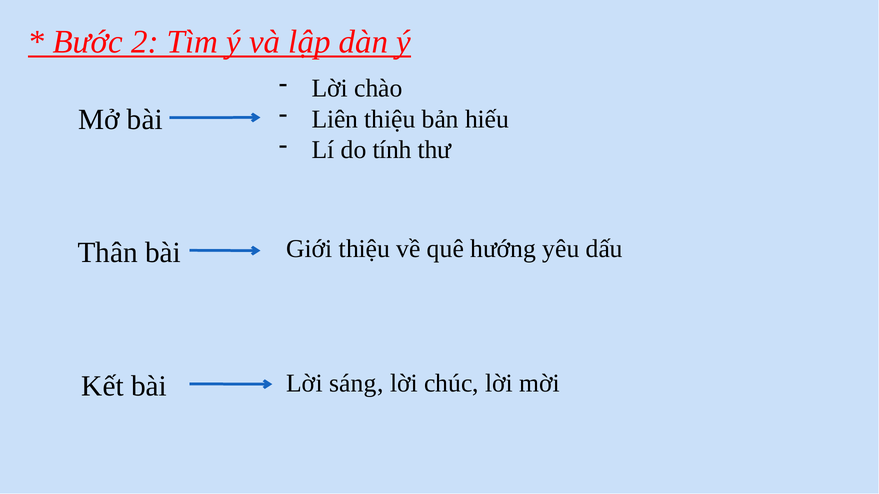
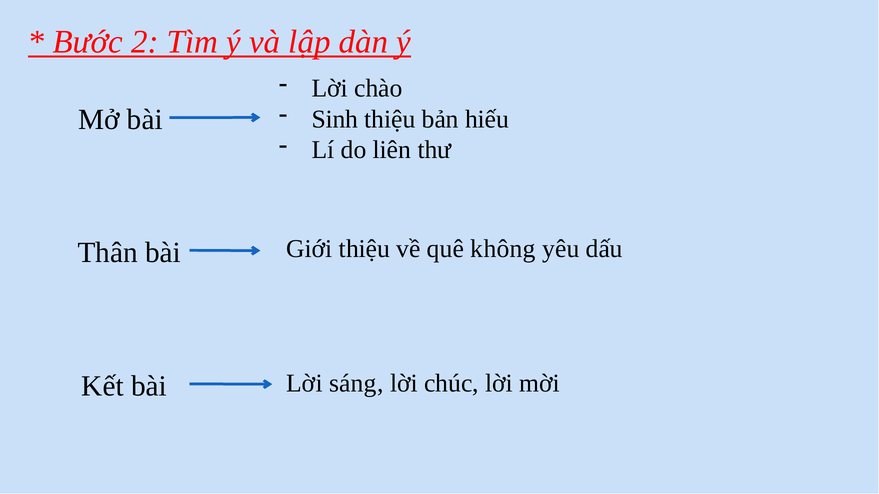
Liên: Liên -> Sinh (335, 119)
tính: tính -> liên (392, 150)
hướng: hướng -> không (503, 249)
